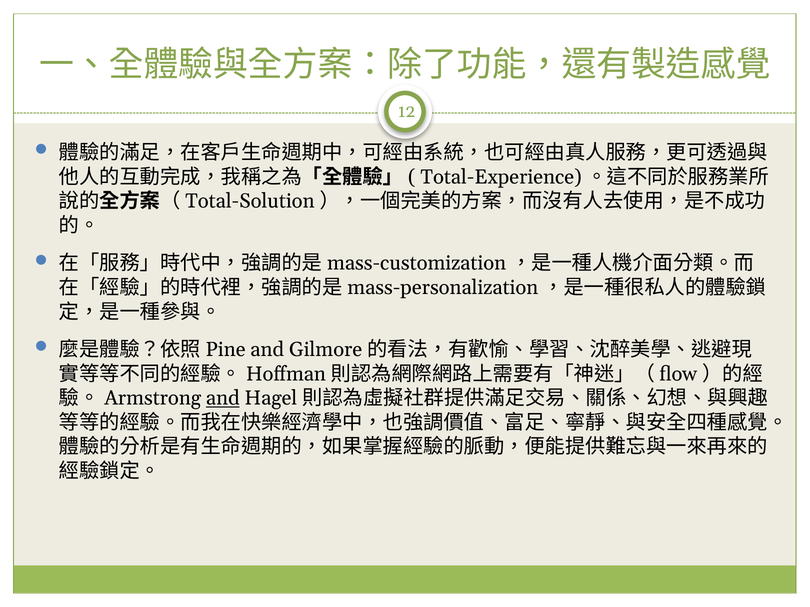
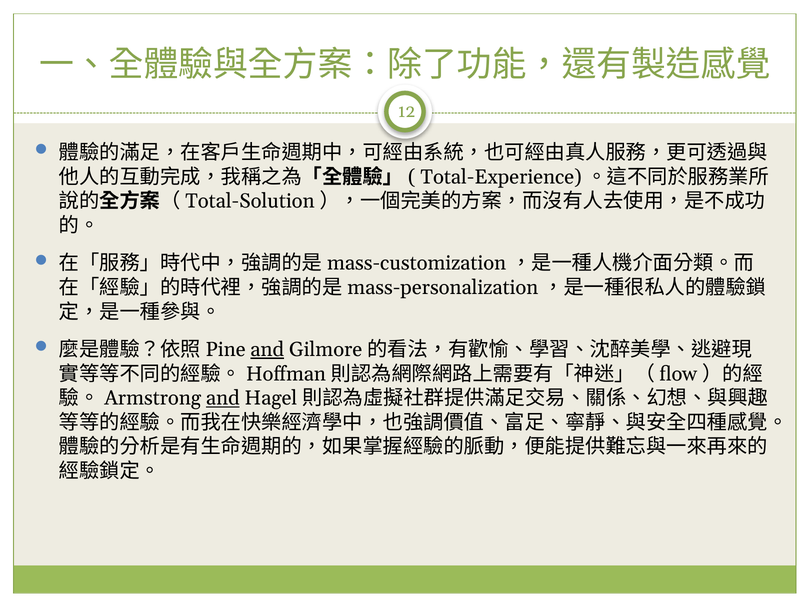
and underline: none -> present (267, 350)
